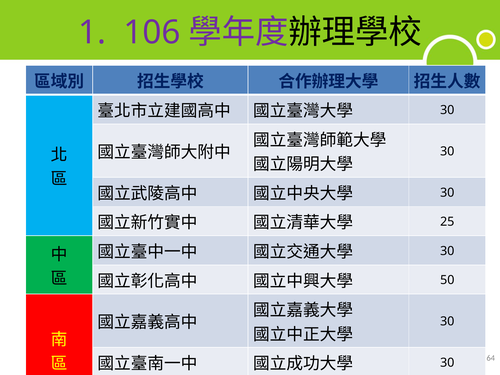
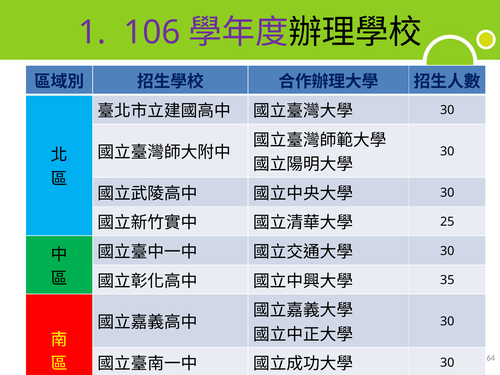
50: 50 -> 35 (447, 280)
